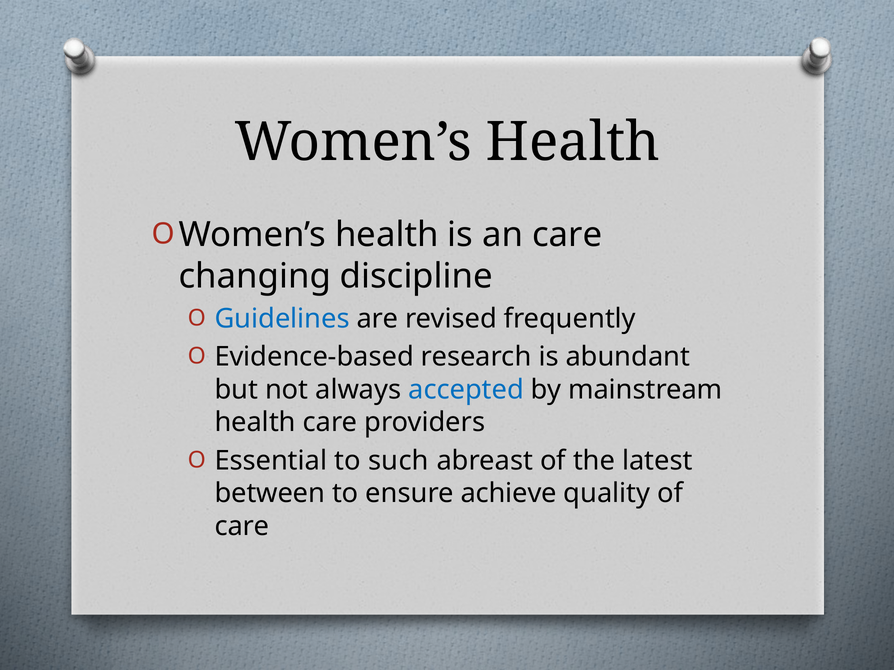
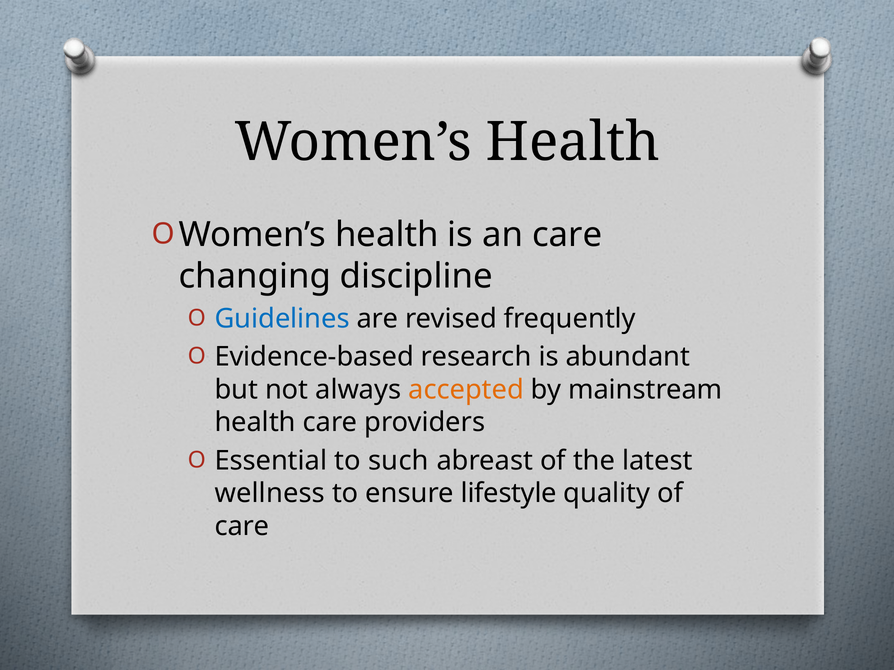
accepted colour: blue -> orange (466, 390)
between: between -> wellness (270, 494)
achieve: achieve -> lifestyle (509, 494)
